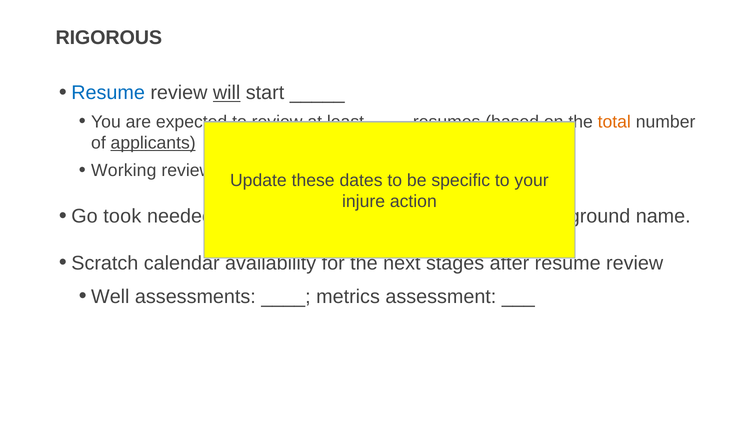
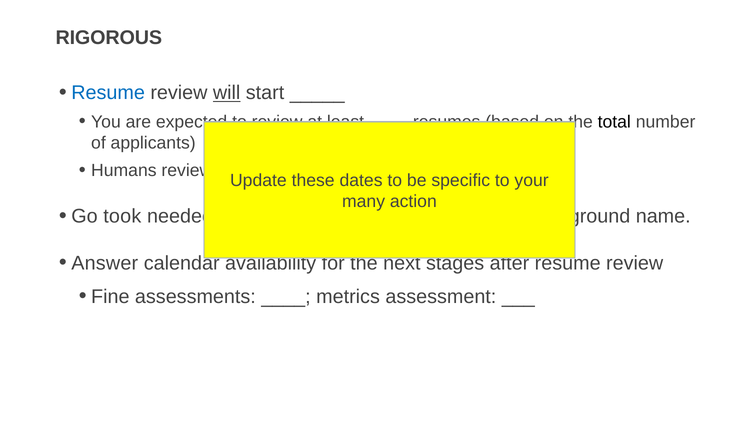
total colour: orange -> black (614, 122)
applicants underline: present -> none (153, 143)
Working: Working -> Humans (124, 171)
injure: injure -> many (364, 201)
Scratch: Scratch -> Answer (105, 263)
Well: Well -> Fine (110, 297)
